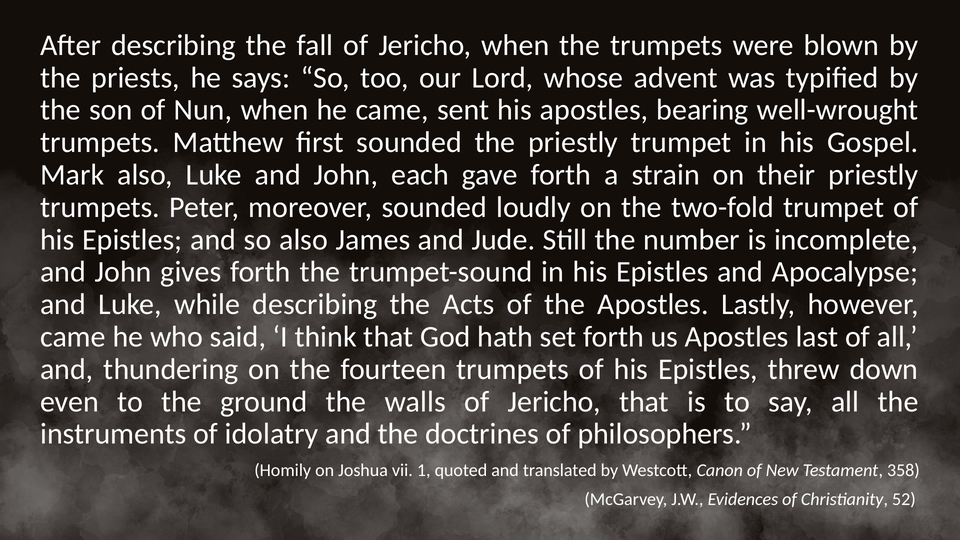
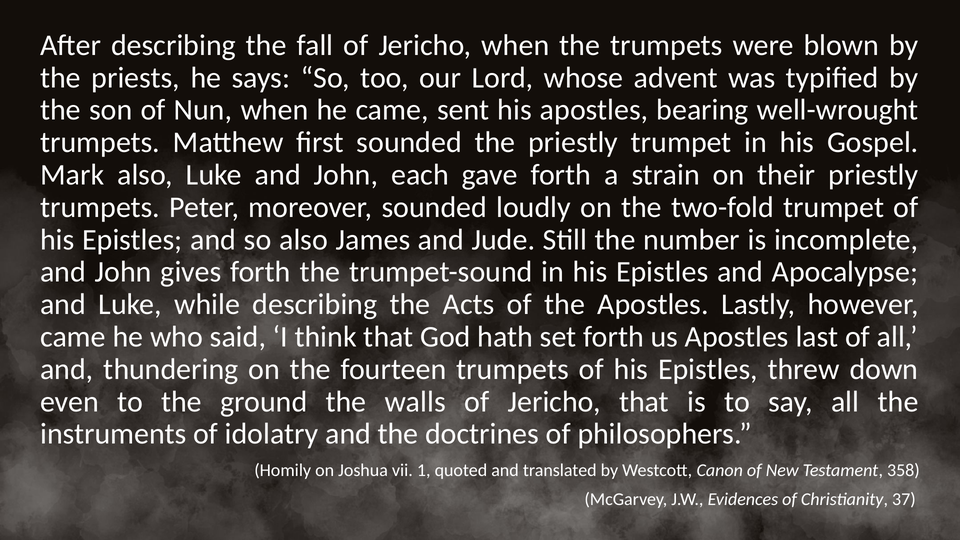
52: 52 -> 37 (904, 500)
